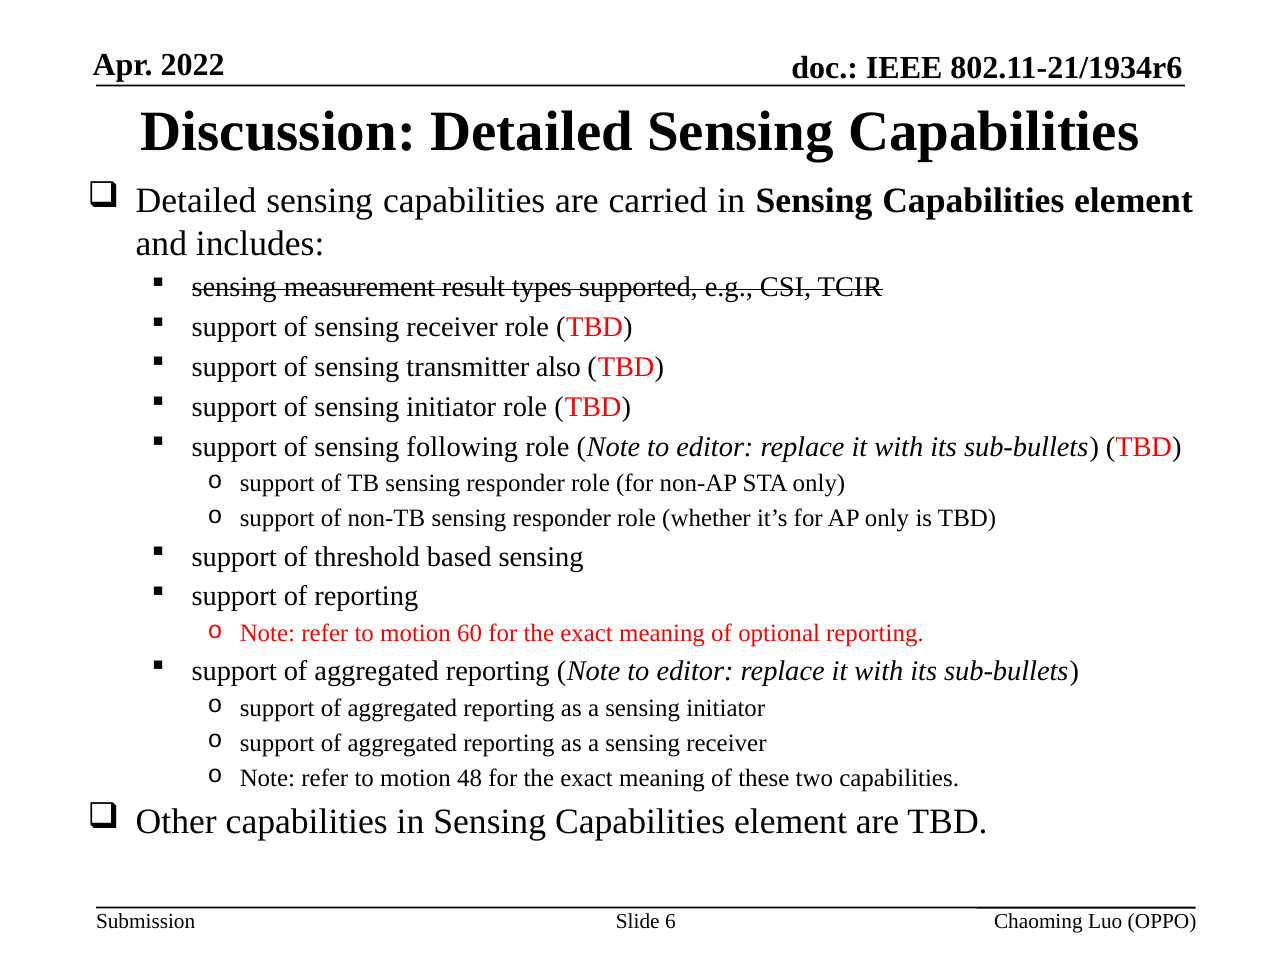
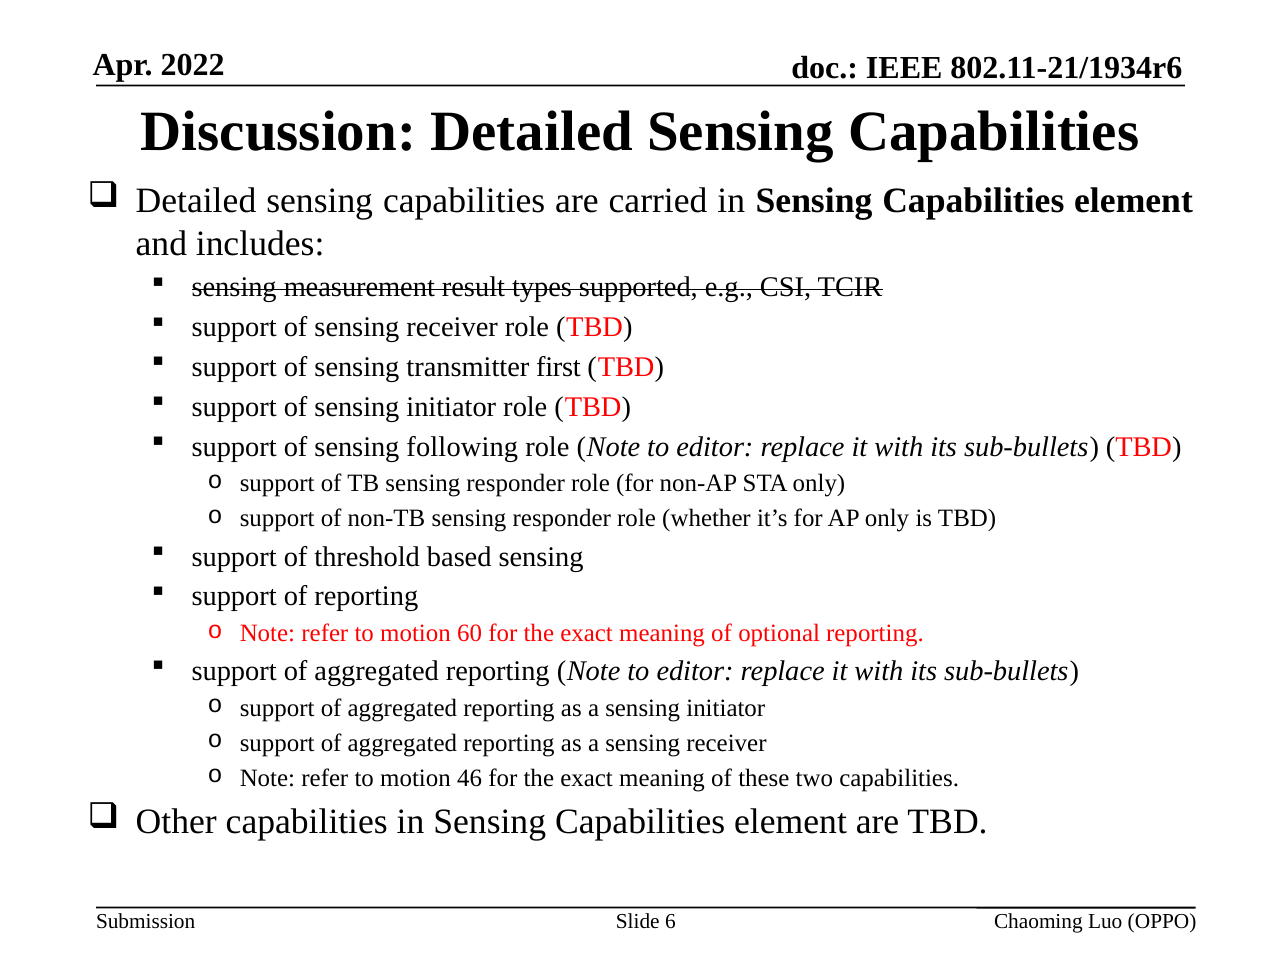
also: also -> first (558, 367)
48: 48 -> 46 (470, 778)
